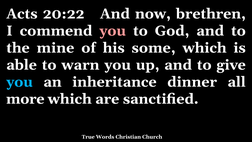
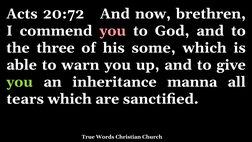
20:22: 20:22 -> 20:72 (63, 14)
mine: mine -> three (56, 48)
you colour: light blue -> light green (20, 82)
dinner: dinner -> manna (192, 82)
more: more -> tears (25, 99)
